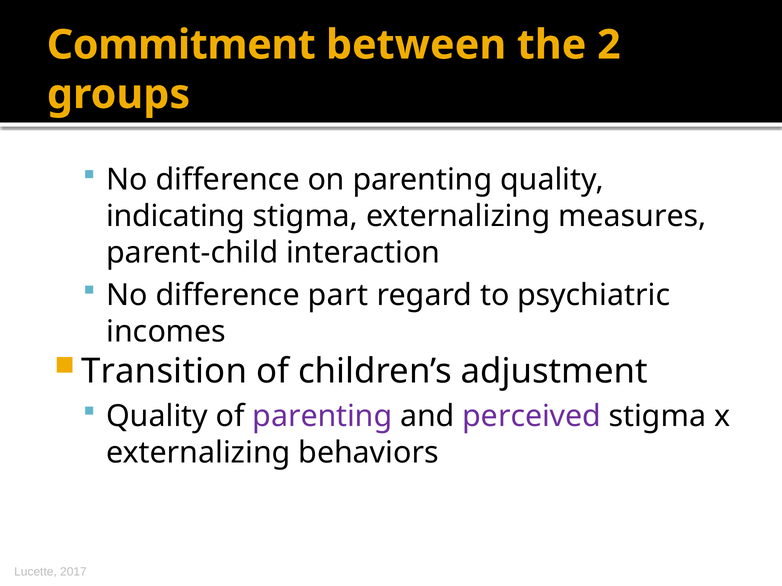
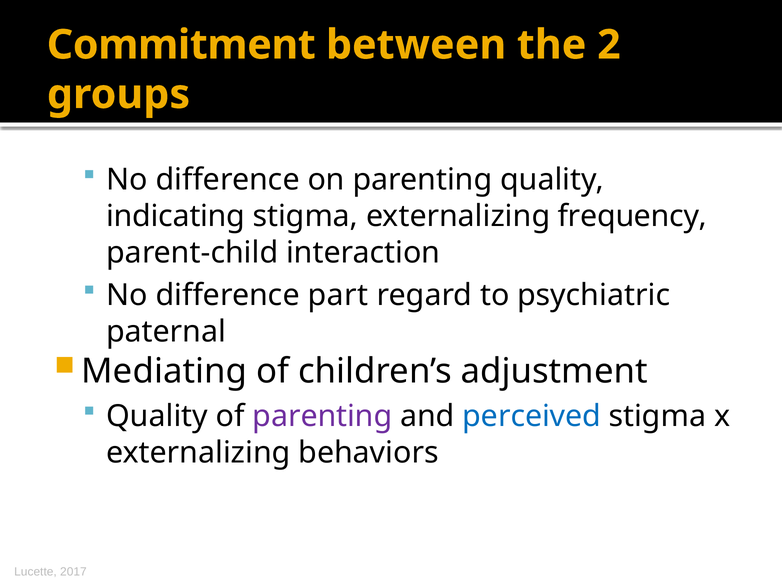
measures: measures -> frequency (632, 217)
incomes: incomes -> paternal (166, 332)
Transition: Transition -> Mediating (164, 372)
perceived colour: purple -> blue (532, 416)
